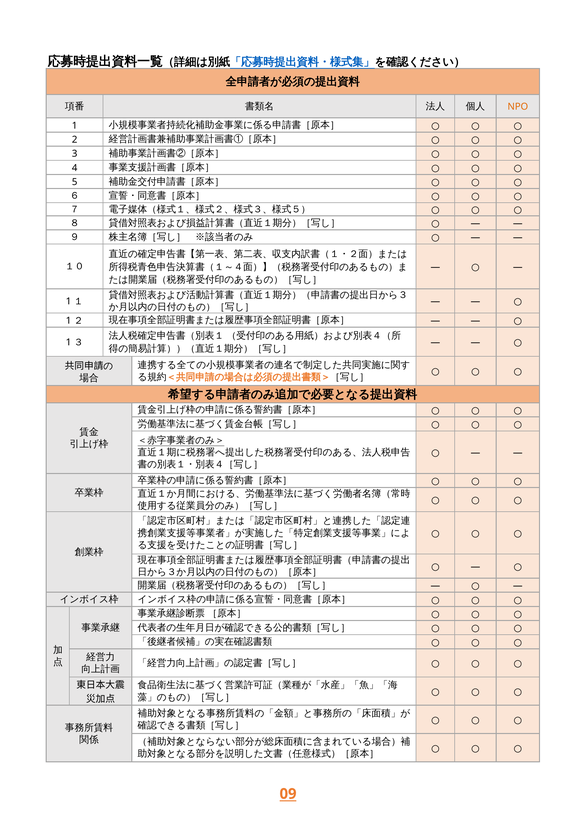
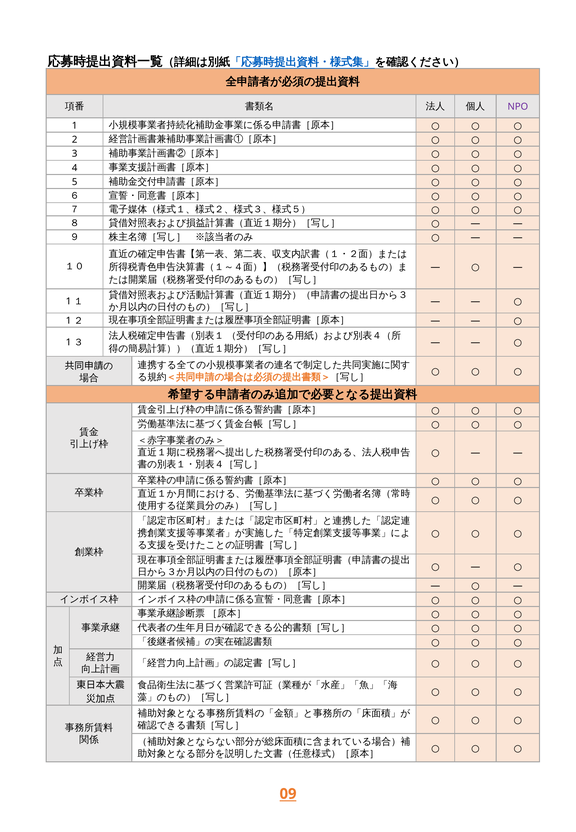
NPO colour: orange -> purple (518, 107)
